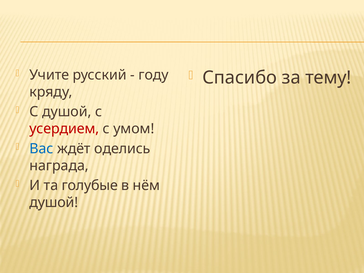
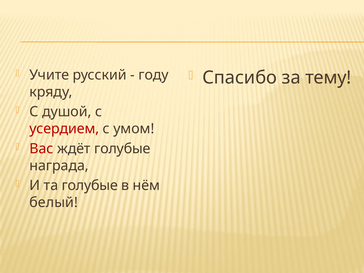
Вас colour: blue -> red (41, 149)
ждёт оделись: оделись -> голубые (122, 149)
душой: душой -> белый (54, 202)
